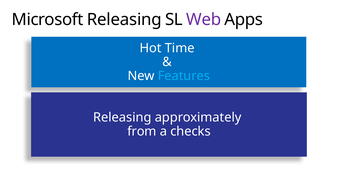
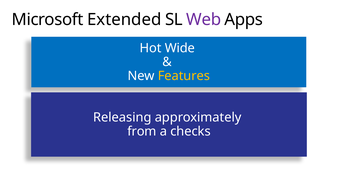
Microsoft Releasing: Releasing -> Extended (124, 20)
Time: Time -> Wide (180, 48)
Features colour: light blue -> yellow (184, 76)
